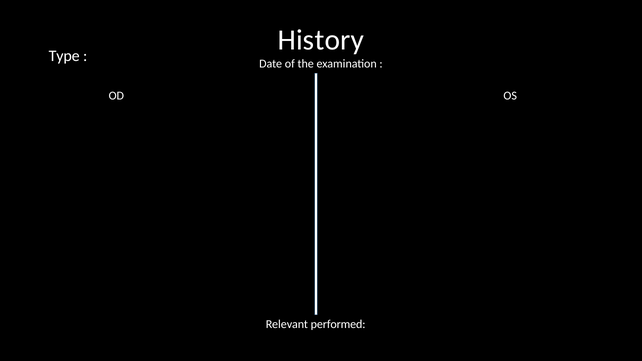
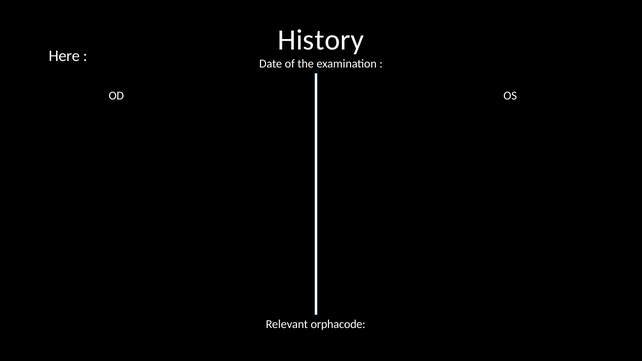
Type: Type -> Here (64, 56)
performed: performed -> orphacode (338, 324)
